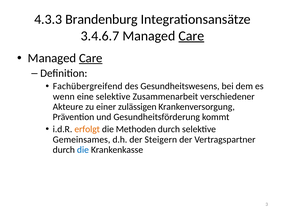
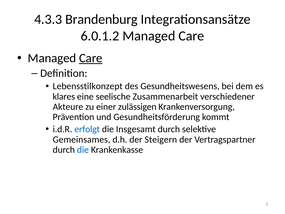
3.4.6.7: 3.4.6.7 -> 6.0.1.2 (100, 36)
Care underline: present -> none (191, 36)
Fachübergreifend: Fachübergreifend -> Lebensstilkonzept (88, 86)
wenn: wenn -> klares (64, 96)
eine selektive: selektive -> seelische (113, 96)
erfolgt colour: orange -> blue (87, 129)
Methoden: Methoden -> Insgesamt (136, 129)
